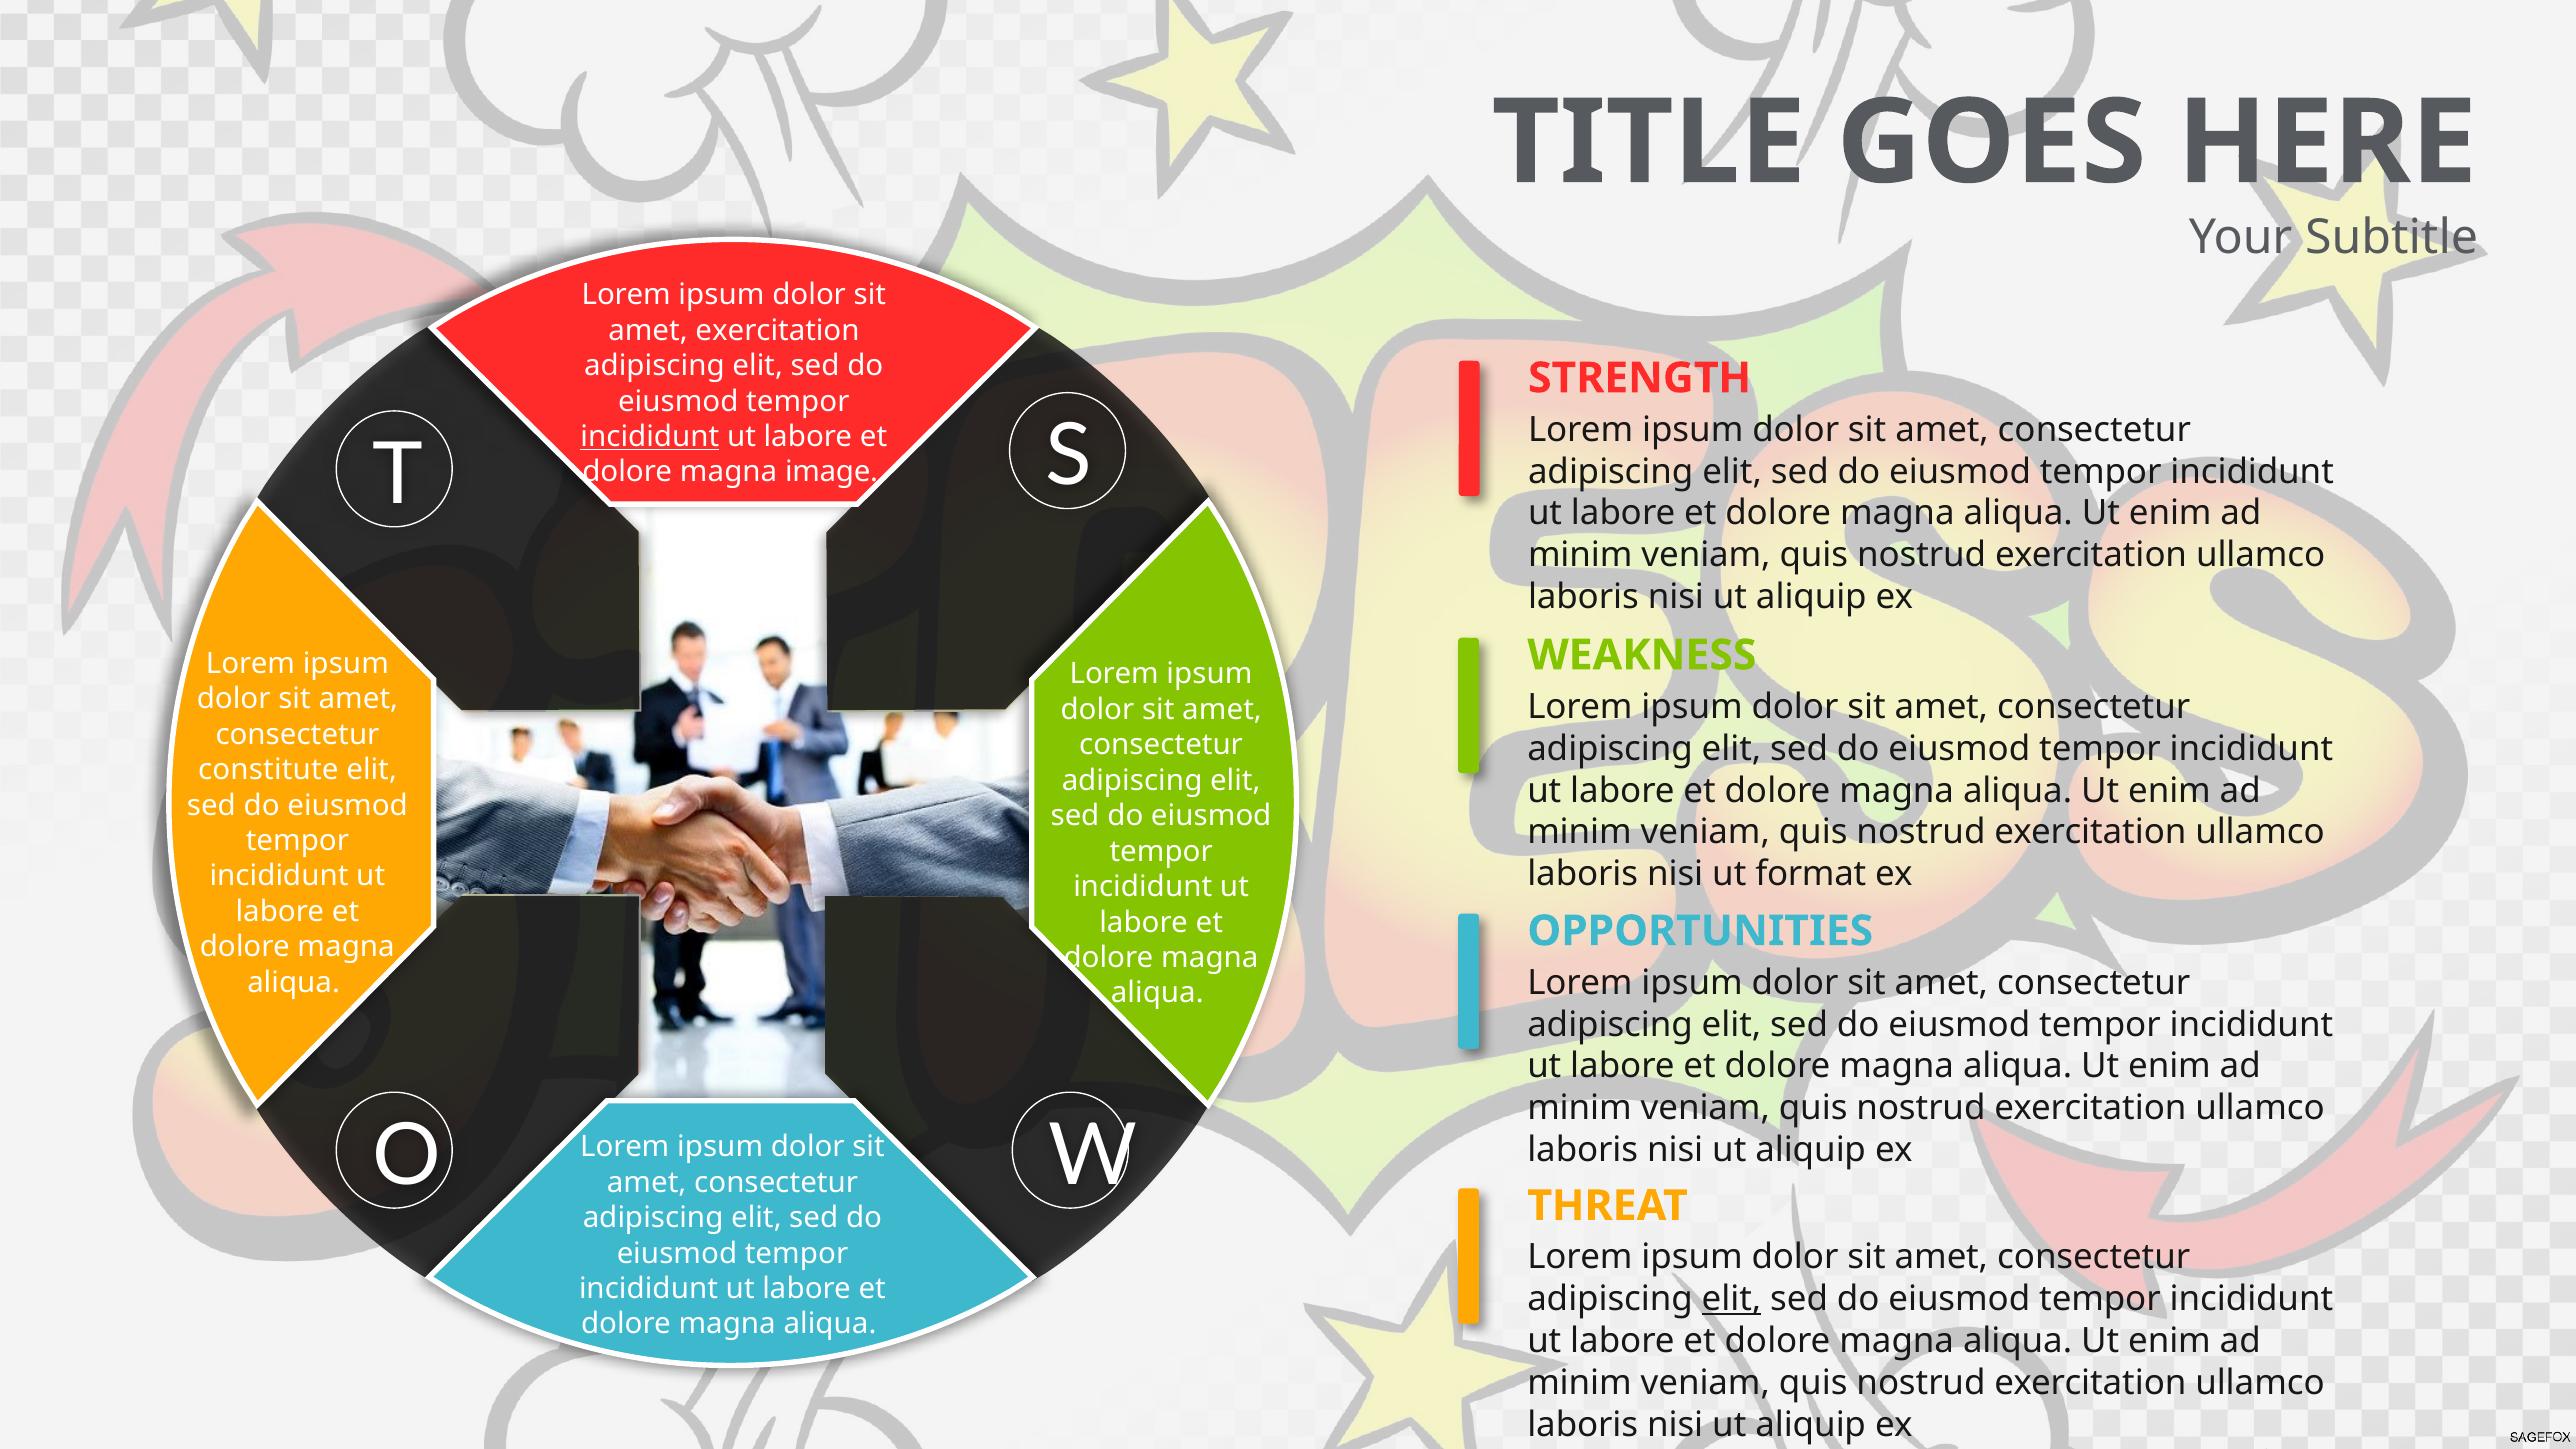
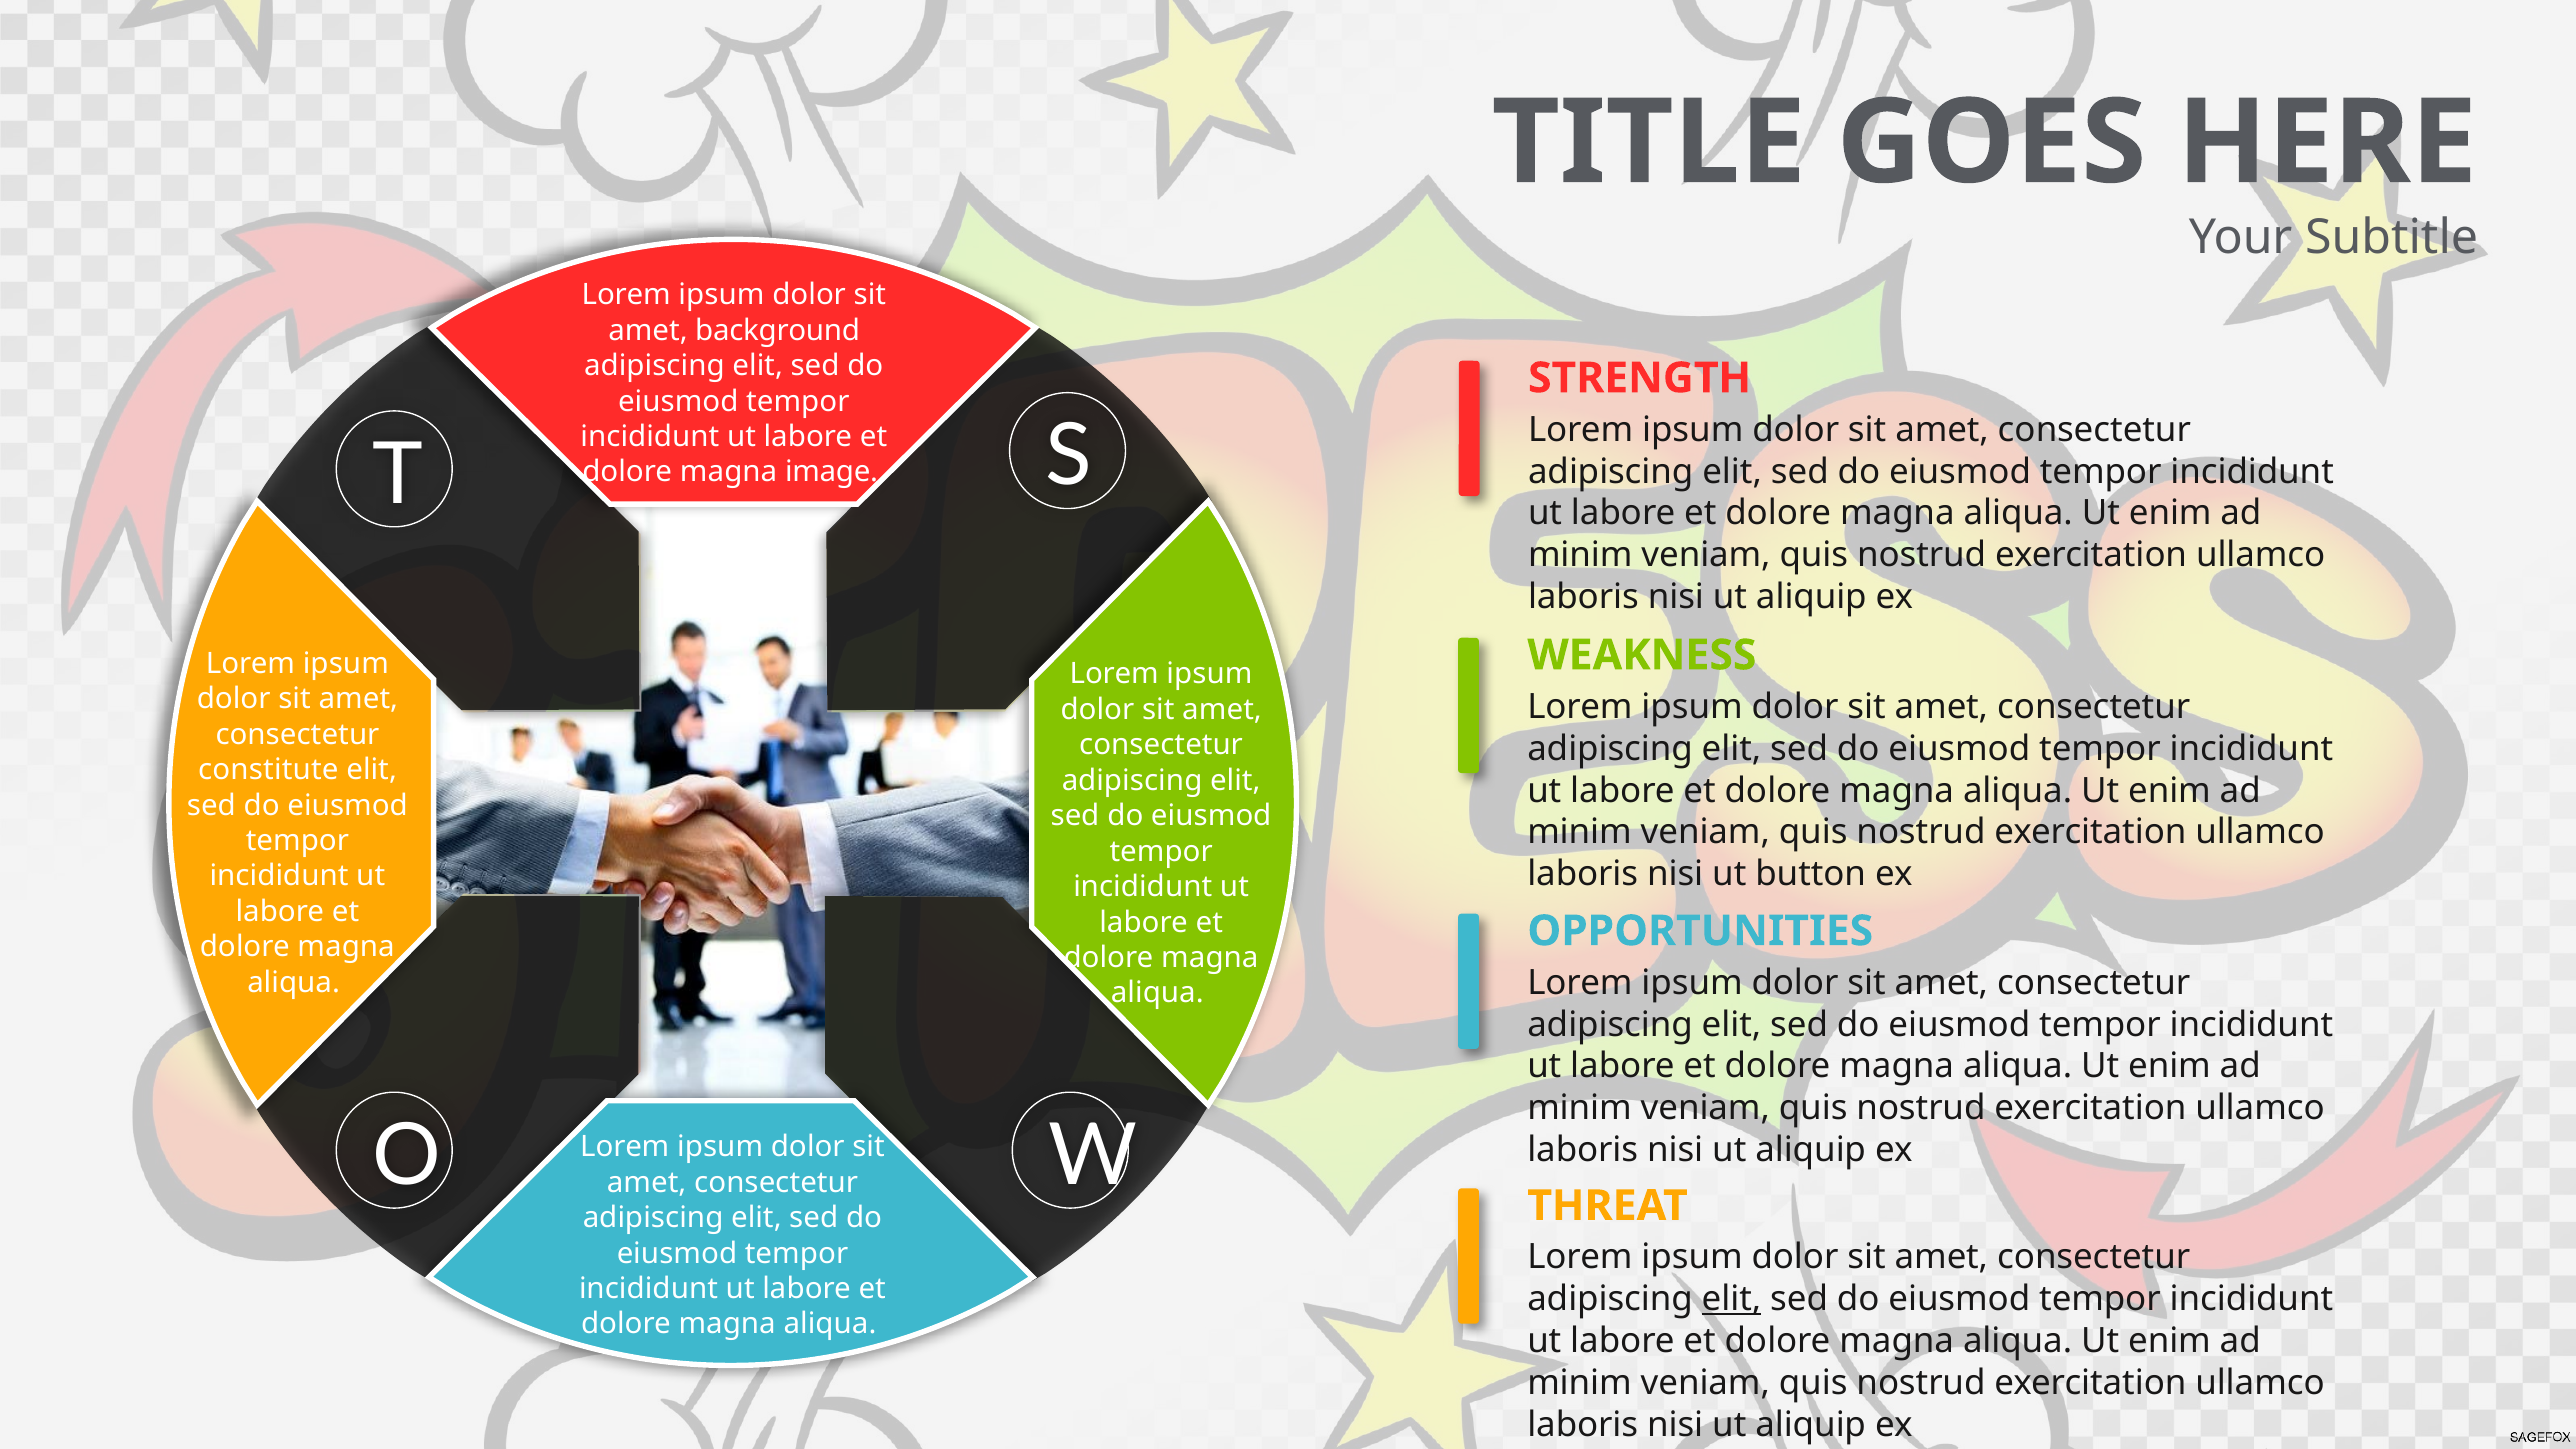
amet exercitation: exercitation -> background (778, 330)
incididunt underline: present -> none (650, 437)
format: format -> button (1811, 874)
